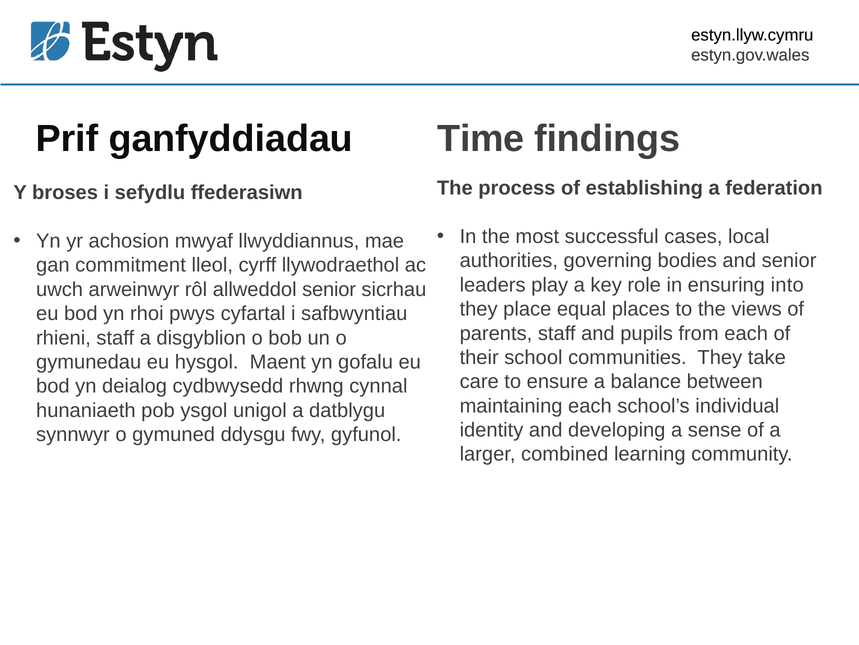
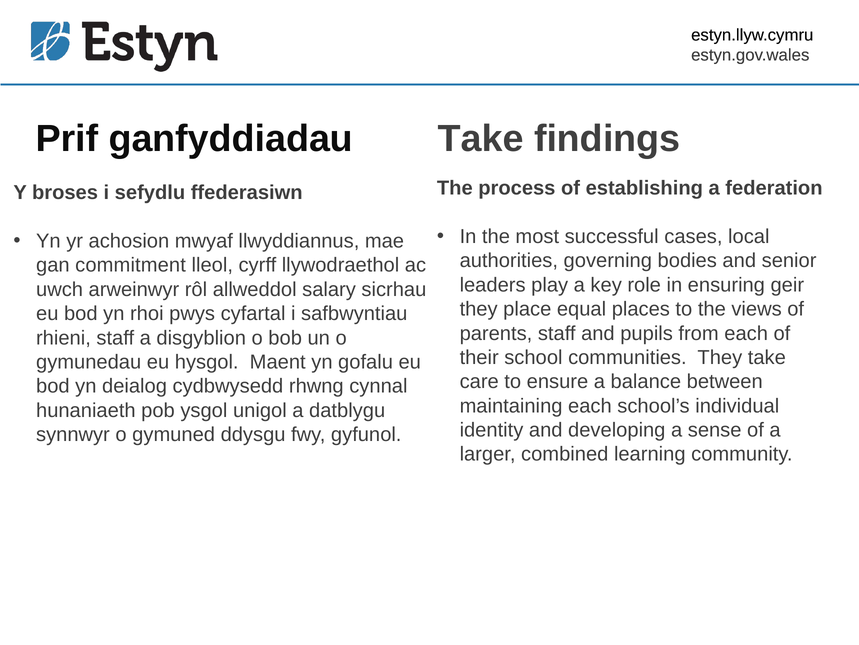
ganfyddiadau Time: Time -> Take (481, 139)
into: into -> geir (787, 285)
allweddol senior: senior -> salary (329, 289)
